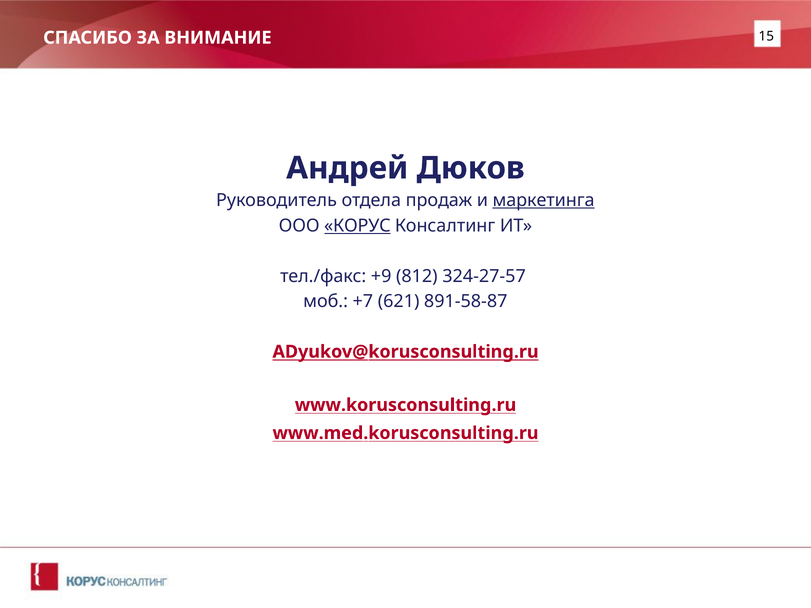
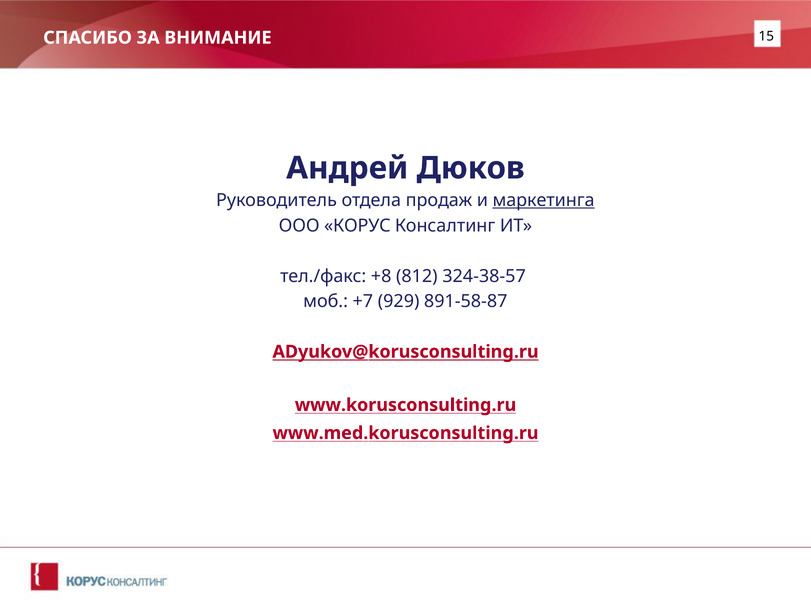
КОРУС underline: present -> none (357, 226)
+9: +9 -> +8 (381, 276)
324-27-57: 324-27-57 -> 324-38-57 (484, 276)
621: 621 -> 929 (399, 301)
